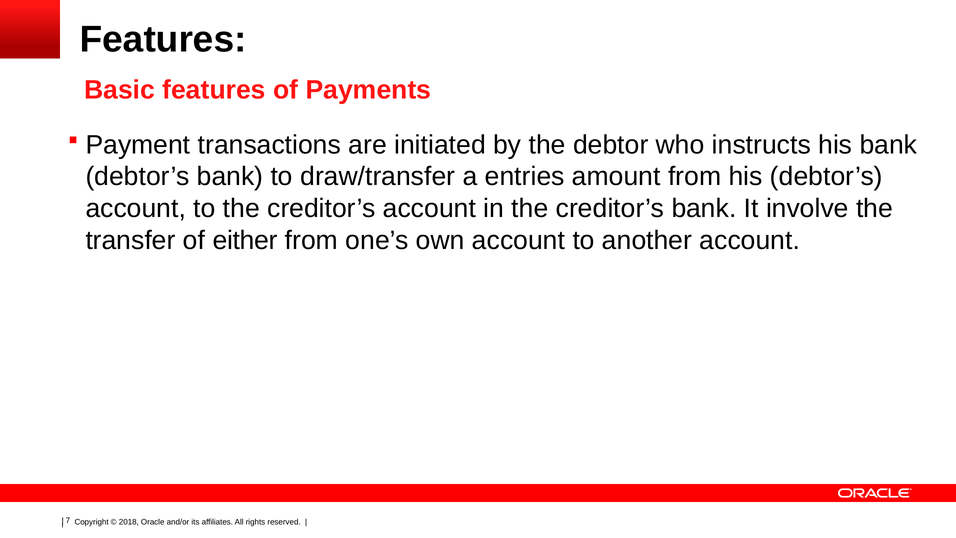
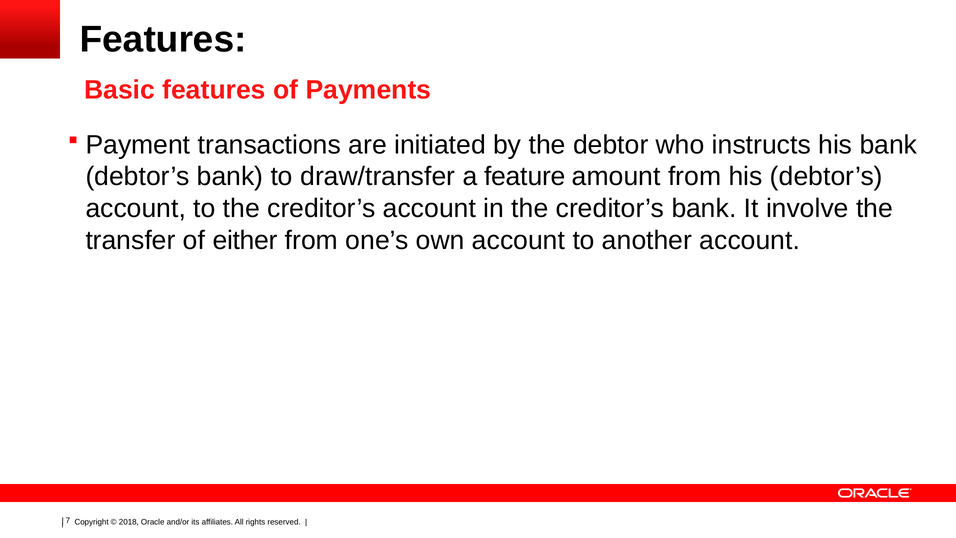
entries: entries -> feature (525, 177)
